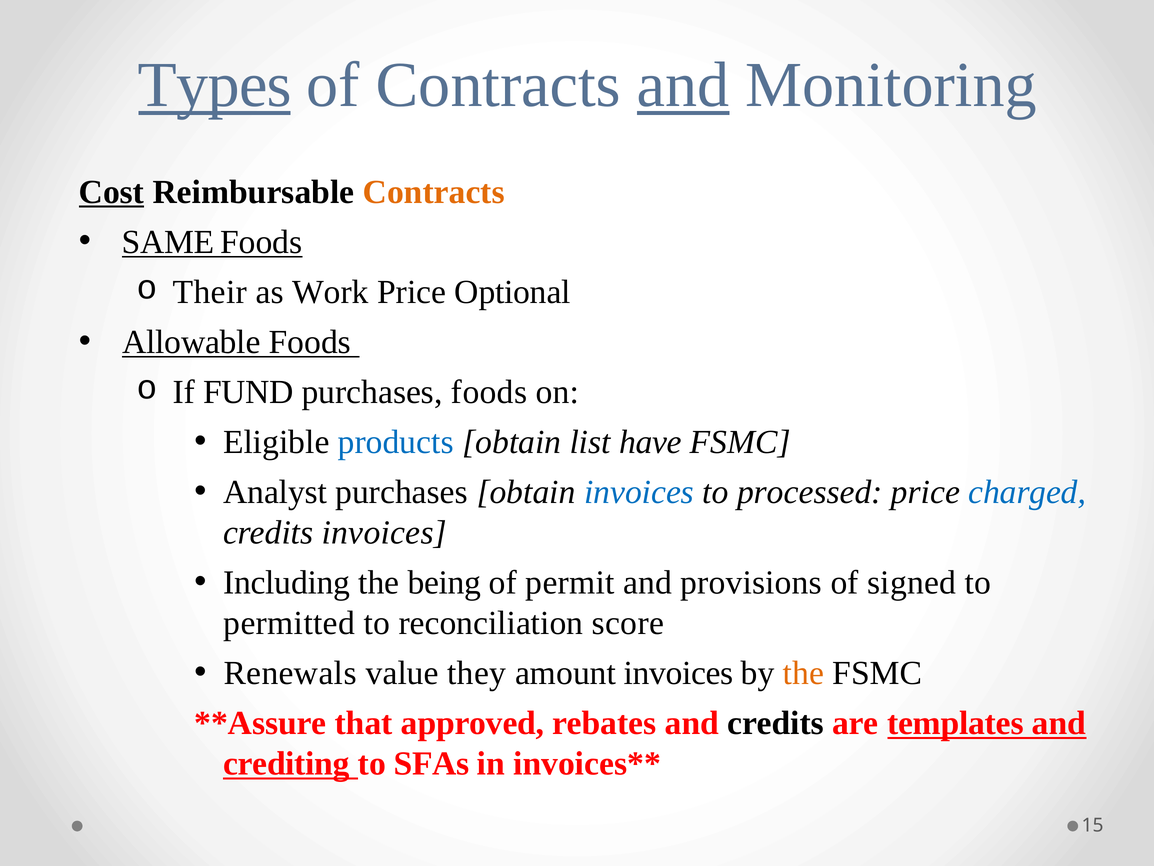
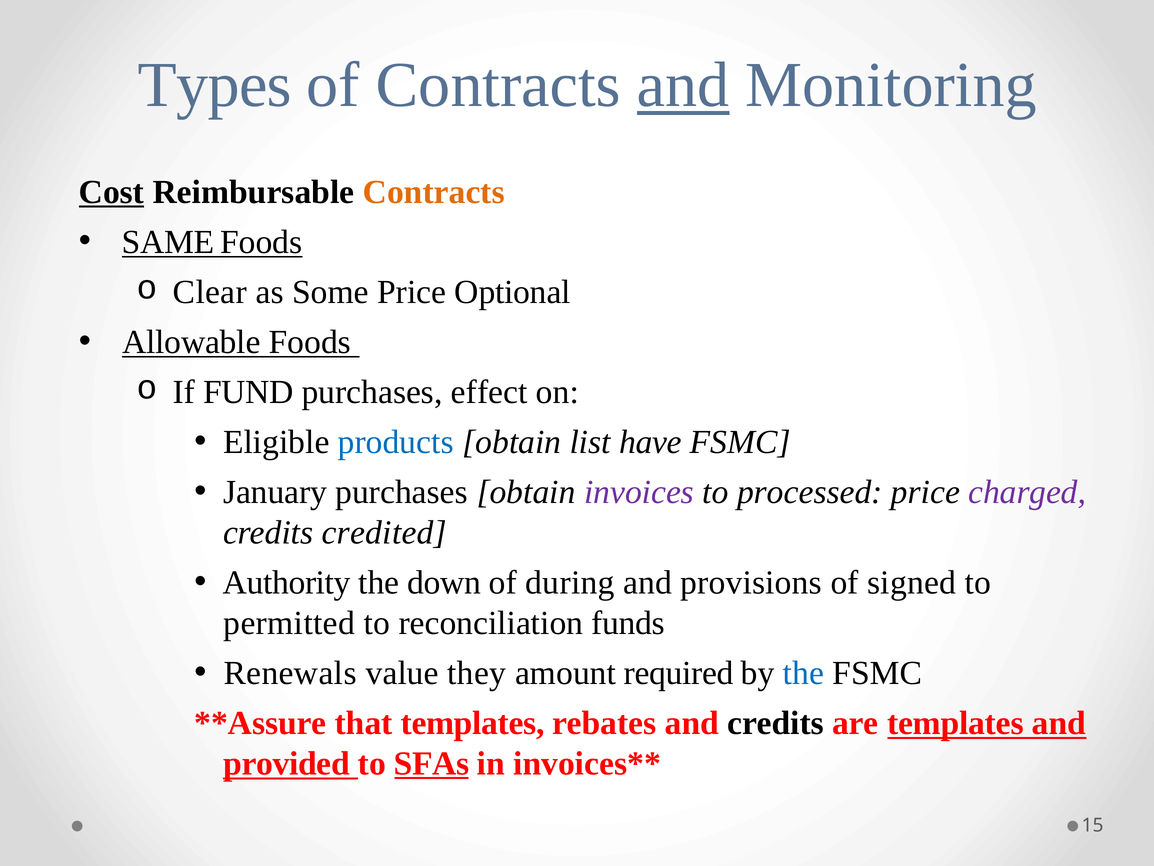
Types underline: present -> none (215, 85)
Their: Their -> Clear (210, 292)
Work: Work -> Some (330, 292)
purchases foods: foods -> effect (489, 392)
Analyst: Analyst -> January (275, 492)
invoices colour: blue -> purple (639, 492)
charged colour: blue -> purple (1027, 492)
credits invoices: invoices -> credited (384, 532)
Including: Including -> Authority (287, 582)
being: being -> down (444, 582)
permit: permit -> during (570, 582)
score: score -> funds (628, 623)
amount invoices: invoices -> required (679, 673)
the colour: orange -> blue (803, 673)
that approved: approved -> templates (473, 723)
crediting: crediting -> provided (286, 763)
SFAs underline: none -> present (432, 763)
